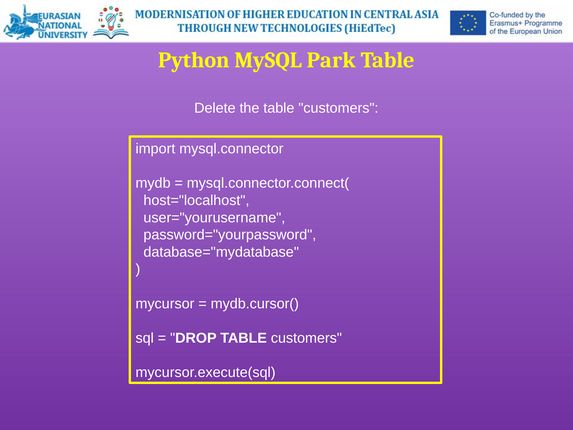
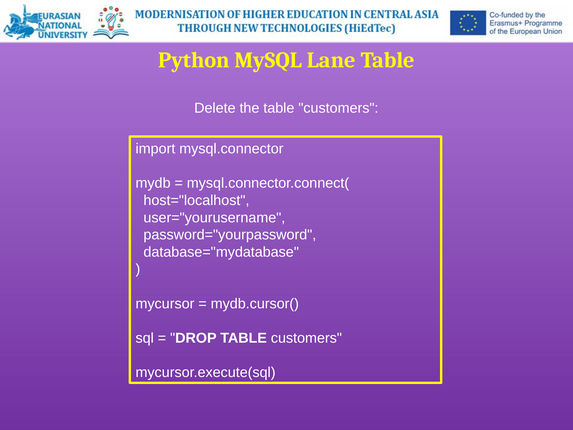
Park: Park -> Lane (331, 60)
